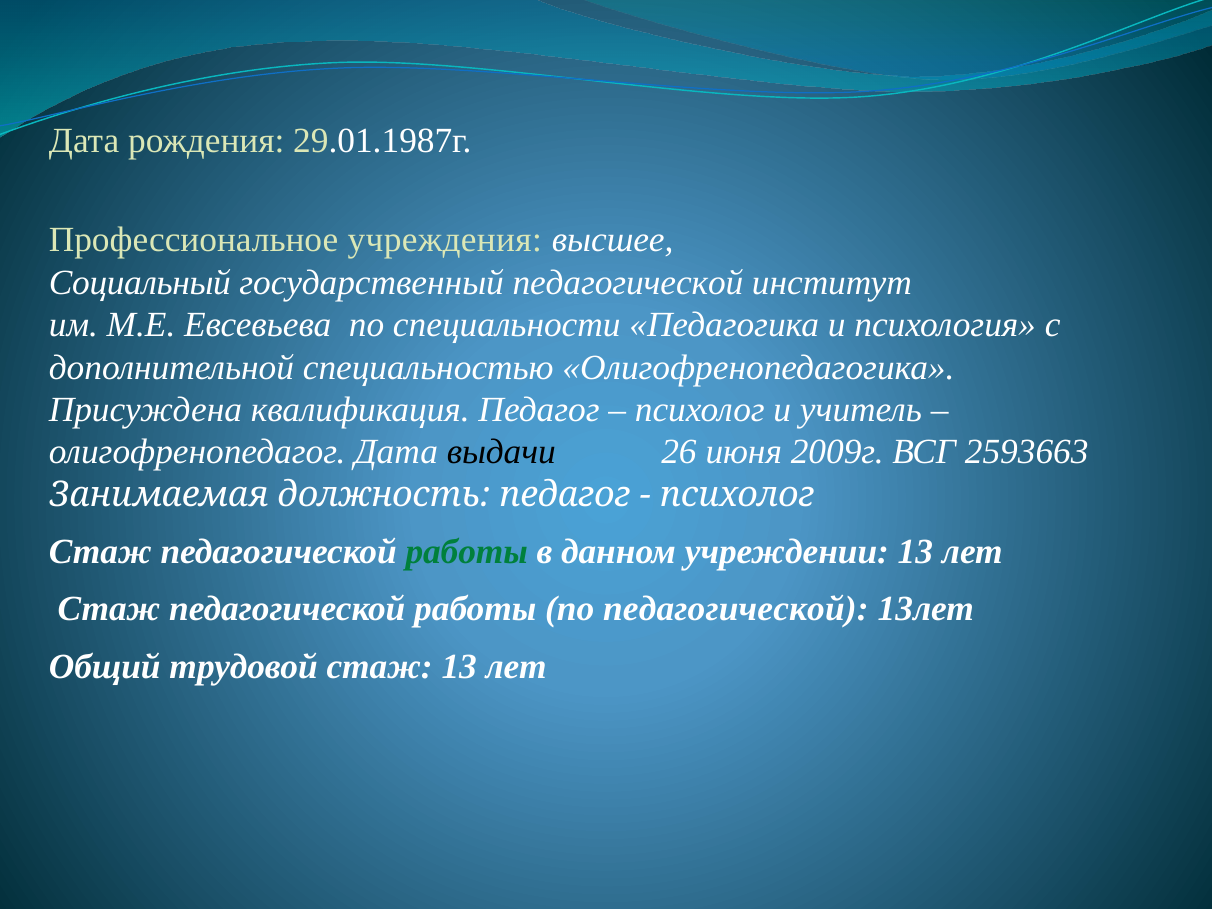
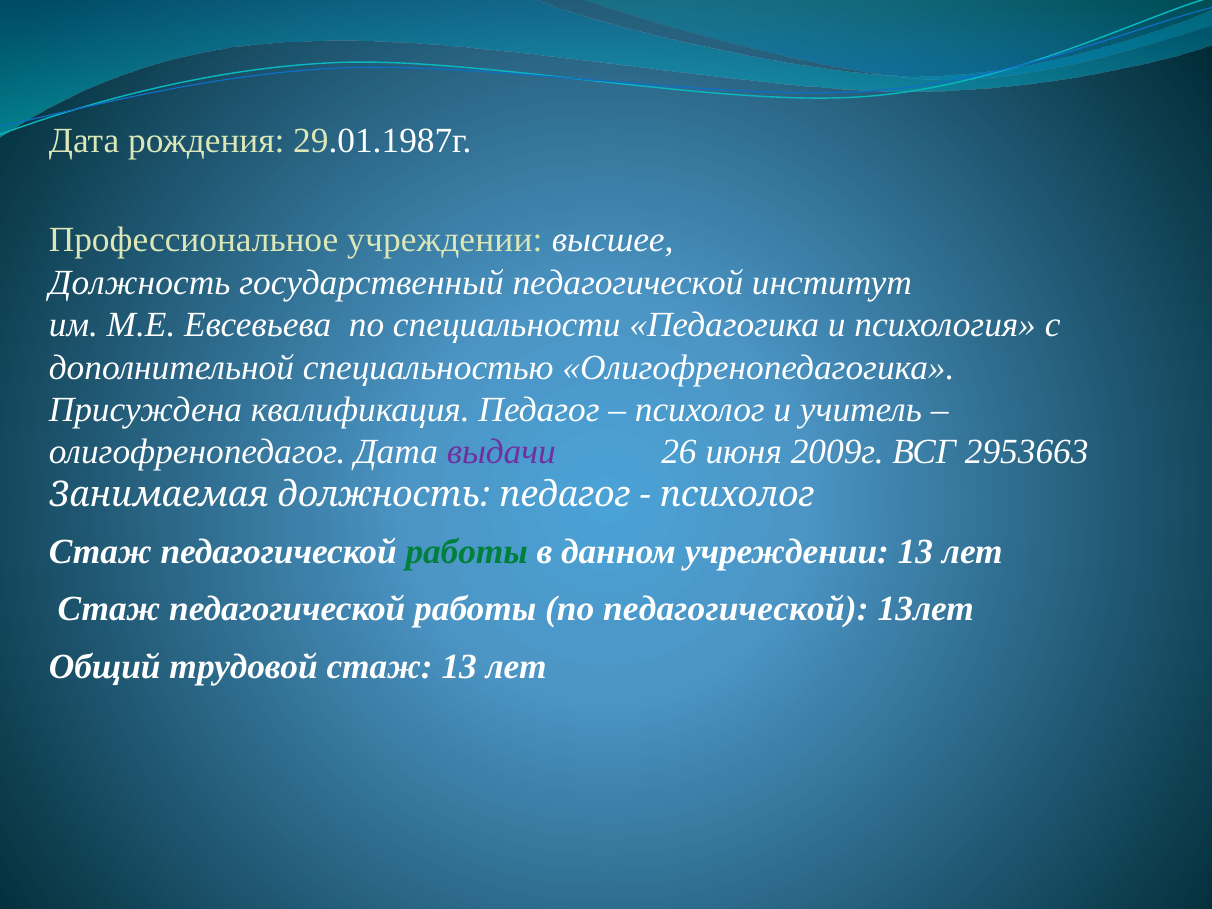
Профессиональное учреждения: учреждения -> учреждении (445, 240)
Социальный: Социальный -> Должность (140, 283)
выдачи colour: black -> purple (501, 452)
2593663: 2593663 -> 2953663 (1027, 452)
